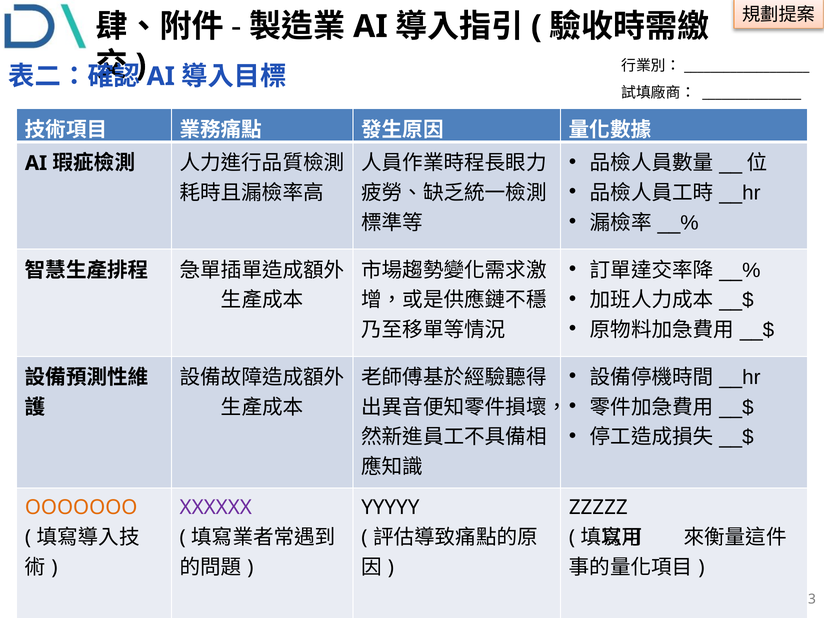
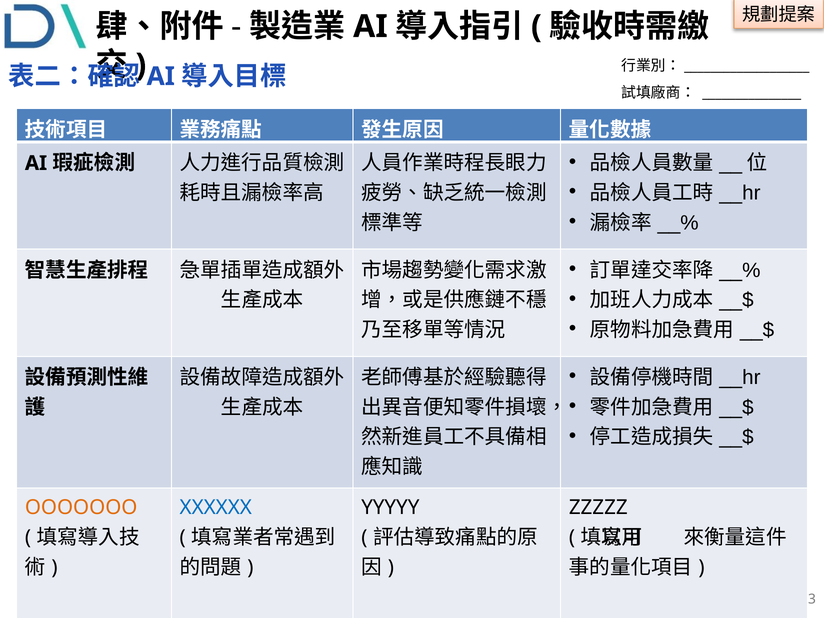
XXXXXX colour: purple -> blue (216, 507)
